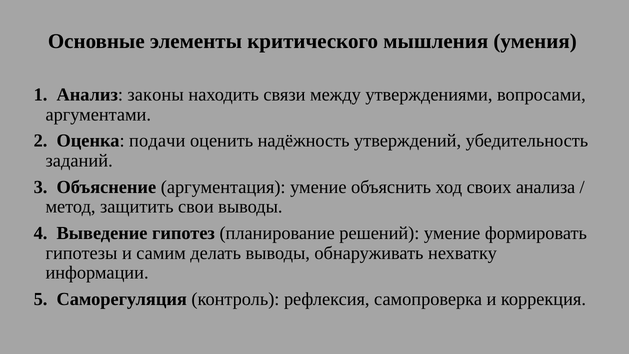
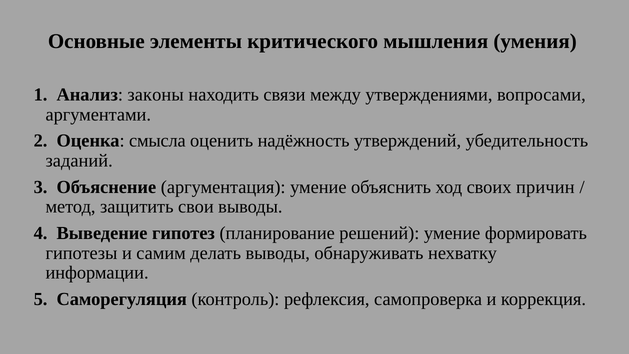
подачи: подачи -> смысла (157, 141)
анализа: анализа -> причин (545, 187)
